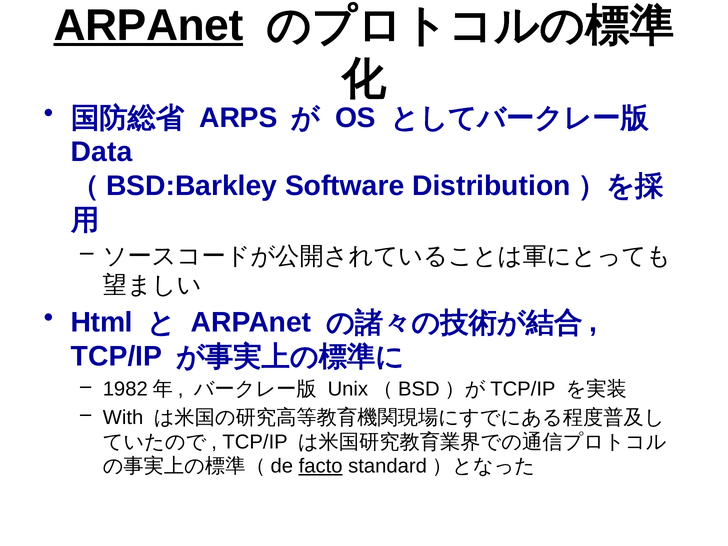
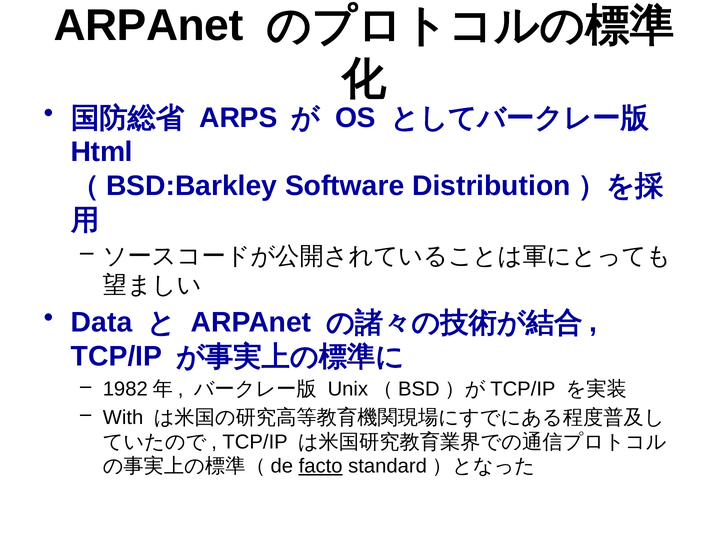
ARPAnet underline: present -> none (149, 25)
Data: Data -> Html (102, 152)
Html: Html -> Data (102, 323)
